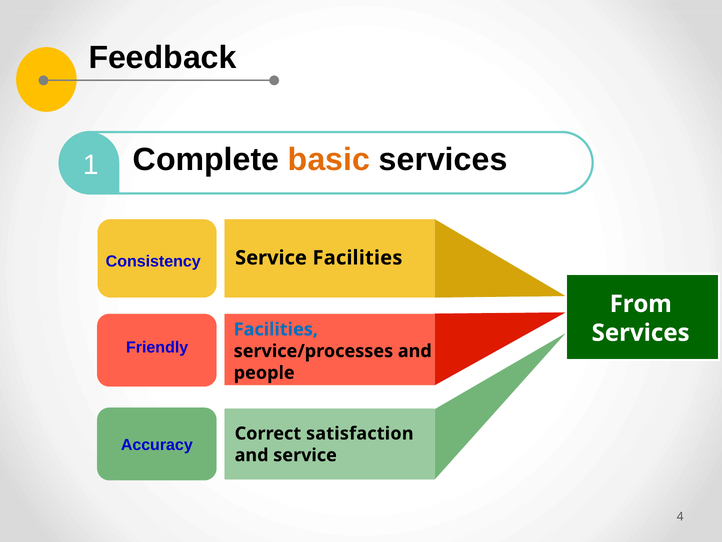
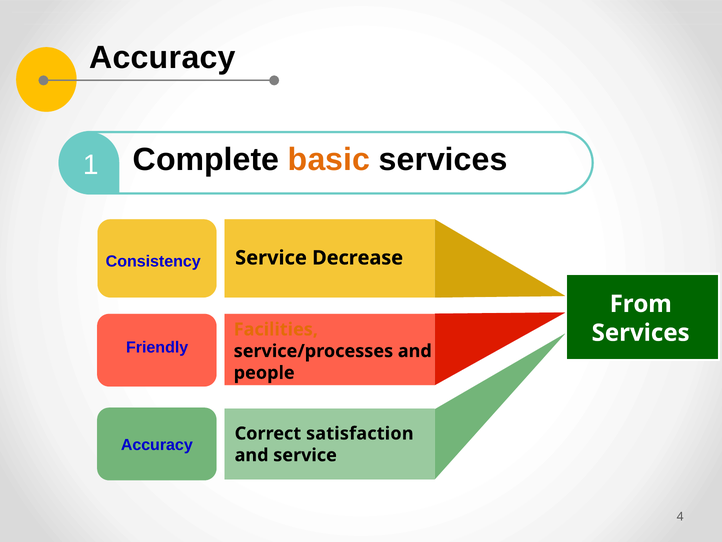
Feedback: Feedback -> Accuracy (162, 57)
Facilities: Facilities -> Decrease (358, 258)
Facilities colour: blue -> orange (276, 329)
